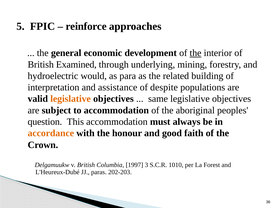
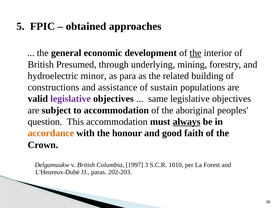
reinforce: reinforce -> obtained (86, 26)
Examined: Examined -> Presumed (76, 64)
would: would -> minor (94, 76)
interpretation: interpretation -> constructions (53, 87)
despite: despite -> sustain (164, 87)
legislative colour: orange -> purple (71, 99)
always underline: none -> present (187, 122)
